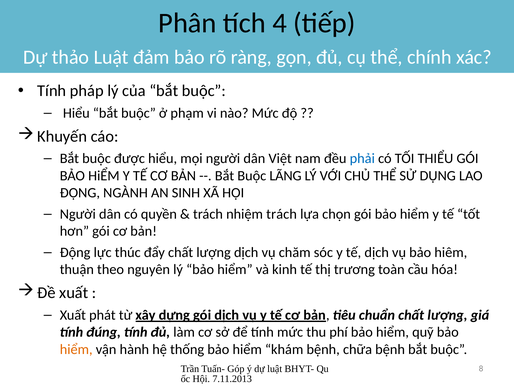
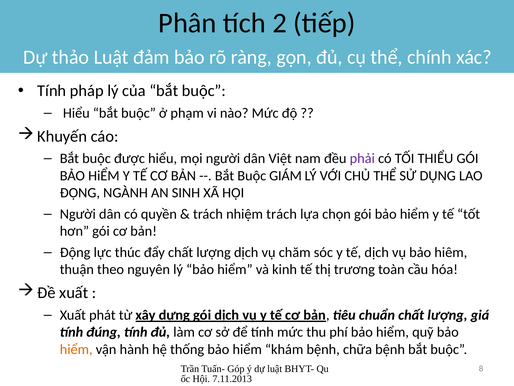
4: 4 -> 2 (280, 23)
phải colour: blue -> purple (362, 158)
LÃNG: LÃNG -> GIÁM (286, 175)
